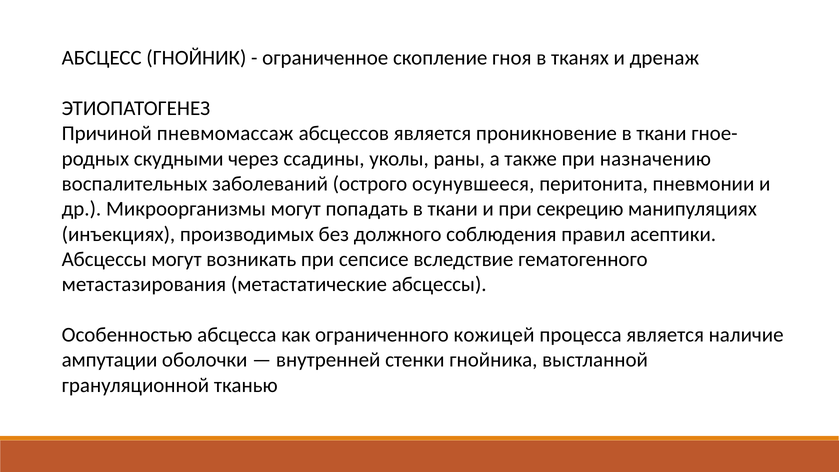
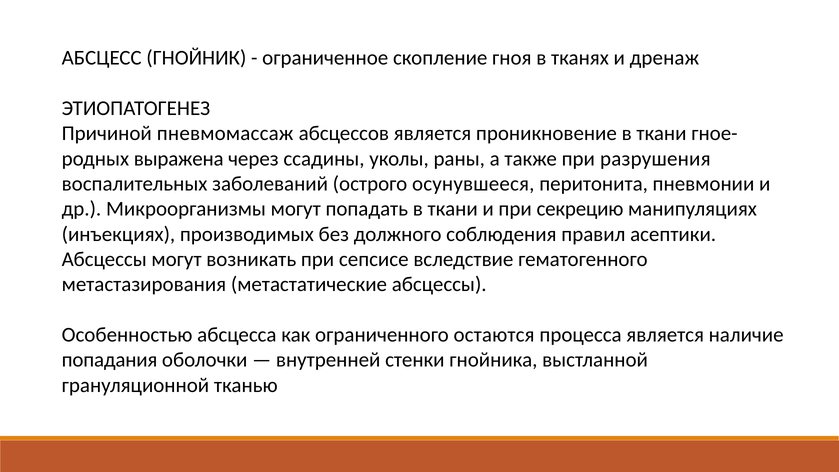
скудными: скудными -> выражена (179, 159)
назначению: назначению -> разрушения (655, 159)
кожицей: кожицей -> остаются (494, 335)
ампутации: ампутации -> попадания (110, 360)
